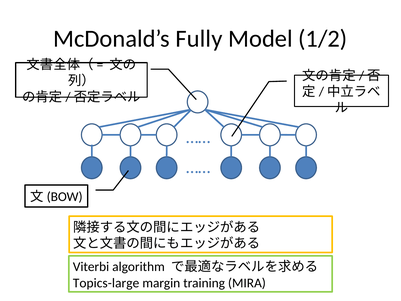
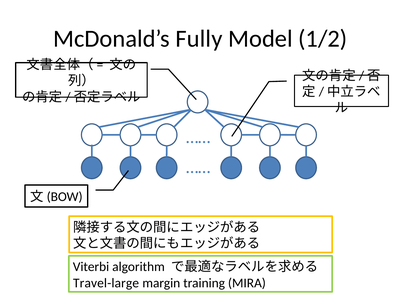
Topics-large: Topics-large -> Travel-large (106, 283)
